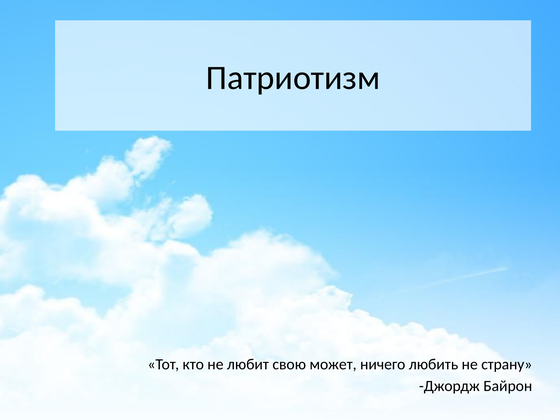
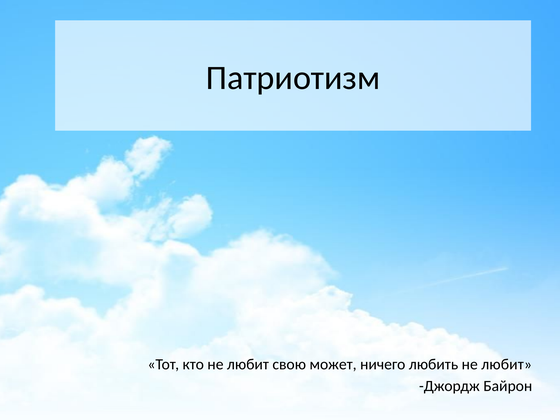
любить не страну: страну -> любит (507, 364)
